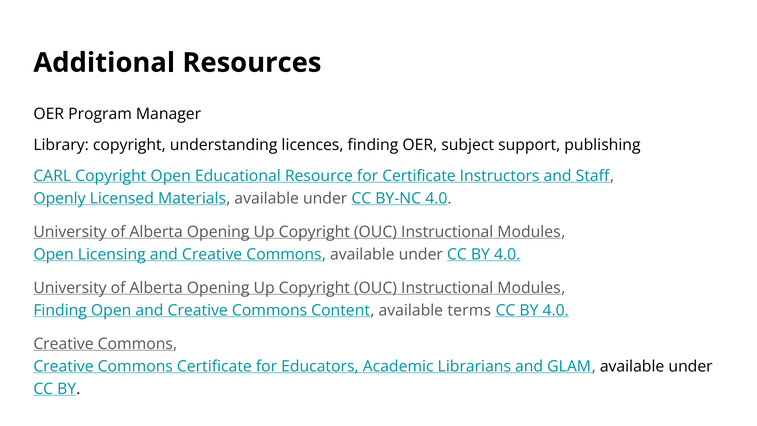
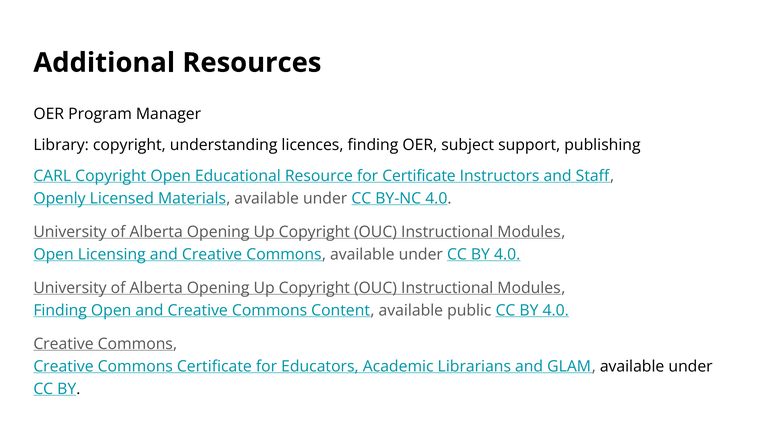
terms: terms -> public (469, 310)
